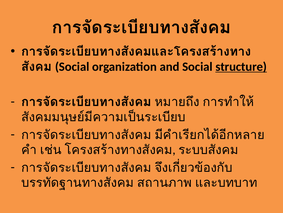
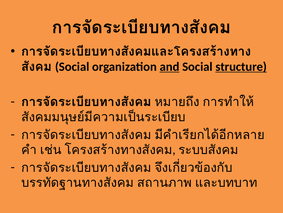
and underline: none -> present (170, 66)
